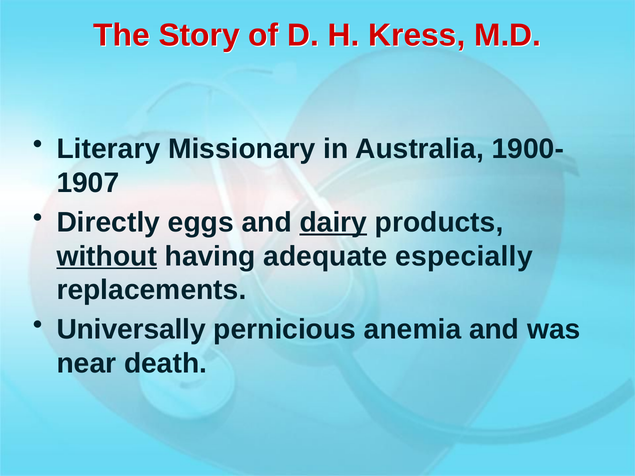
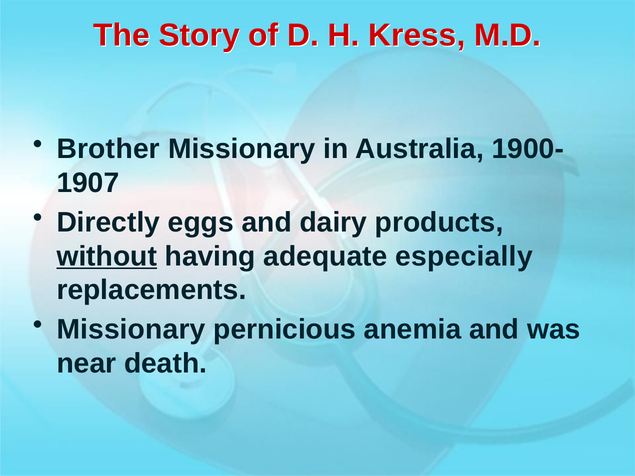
Literary: Literary -> Brother (108, 149)
dairy underline: present -> none (333, 222)
Universally: Universally -> Missionary (131, 330)
